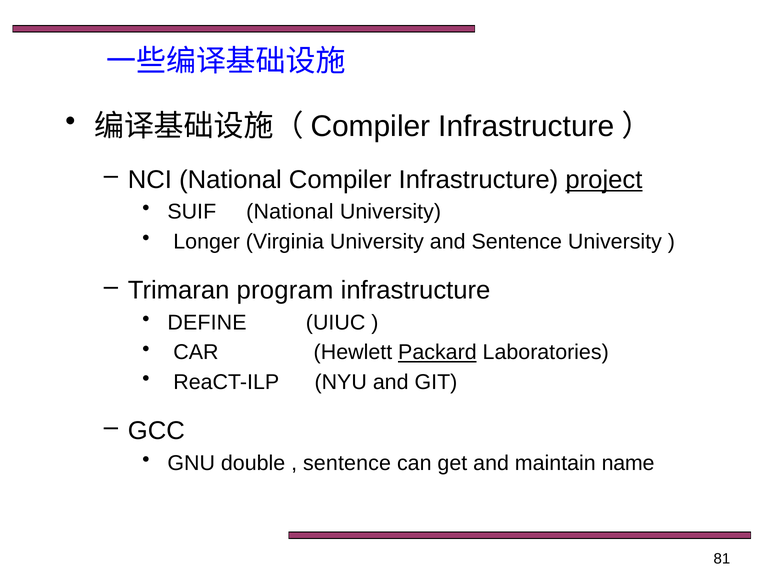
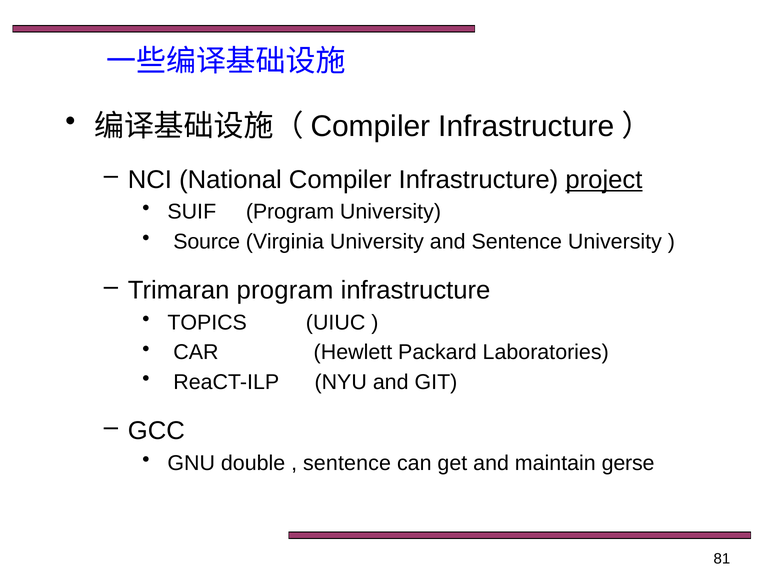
SUIF National: National -> Program (290, 212)
Longer: Longer -> Source (207, 242)
DEFINE: DEFINE -> TOPICS (207, 323)
Packard underline: present -> none (437, 353)
name: name -> gerse (628, 464)
